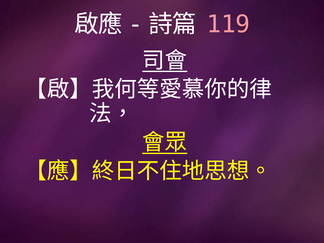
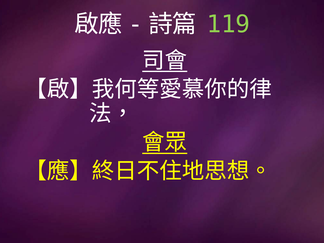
119 colour: pink -> light green (228, 24)
